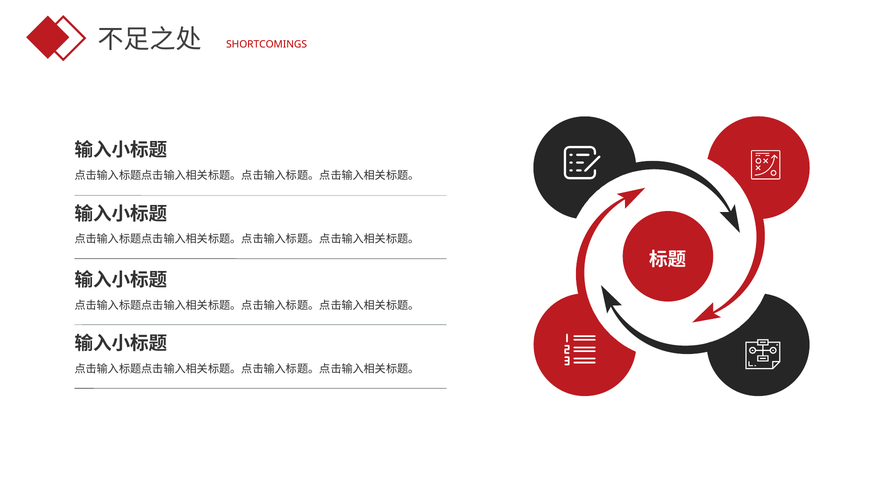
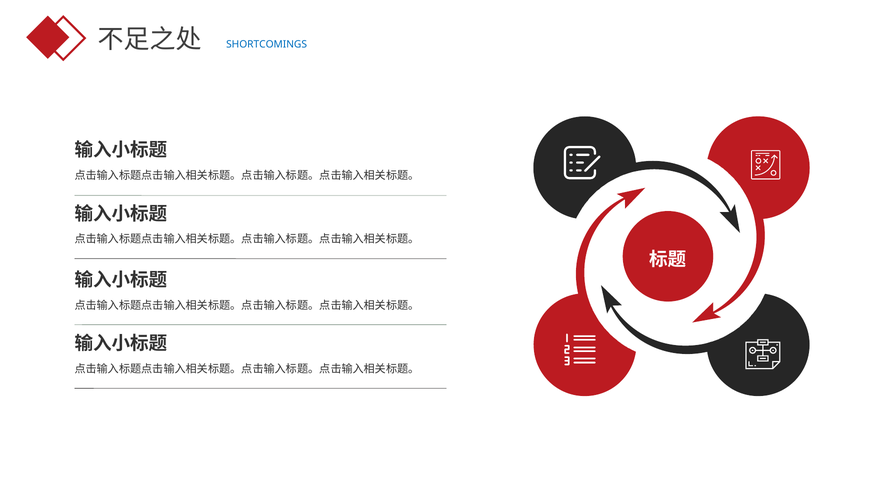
SHORTCOMINGS colour: red -> blue (267, 44)
